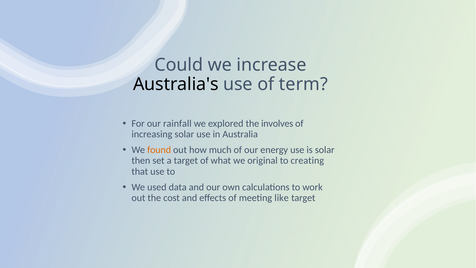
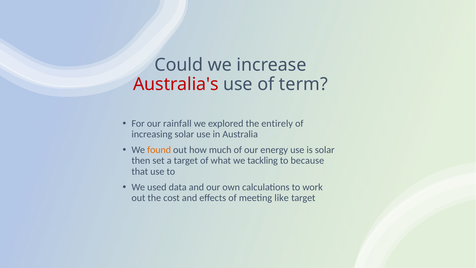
Australia's colour: black -> red (176, 84)
involves: involves -> entirely (277, 123)
original: original -> tackling (263, 161)
creating: creating -> because (307, 161)
